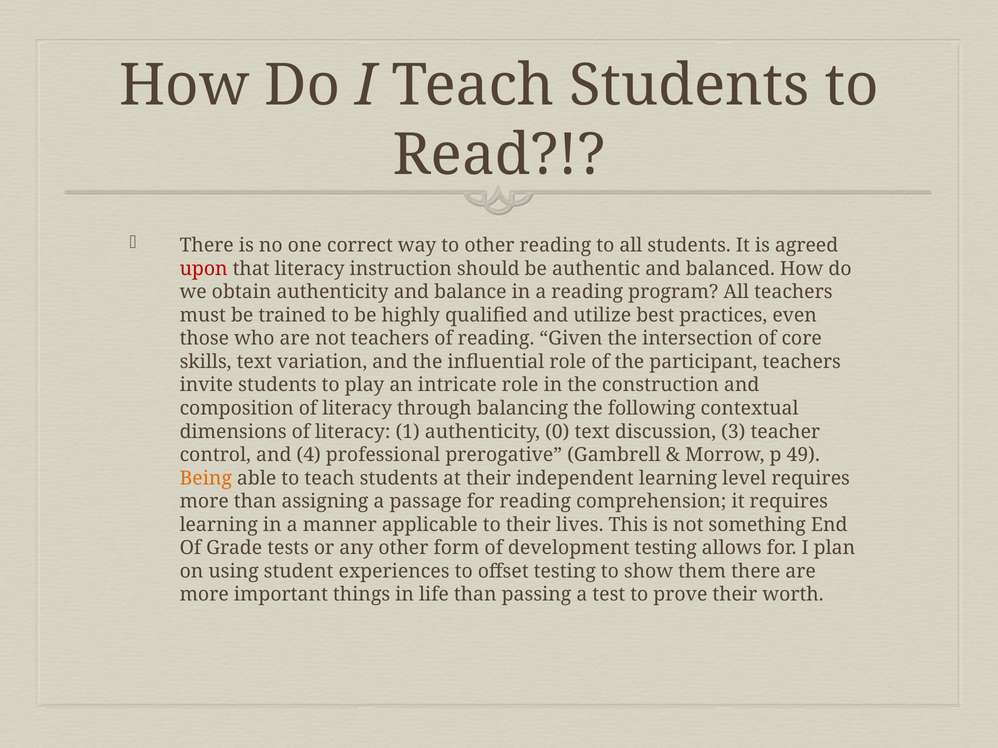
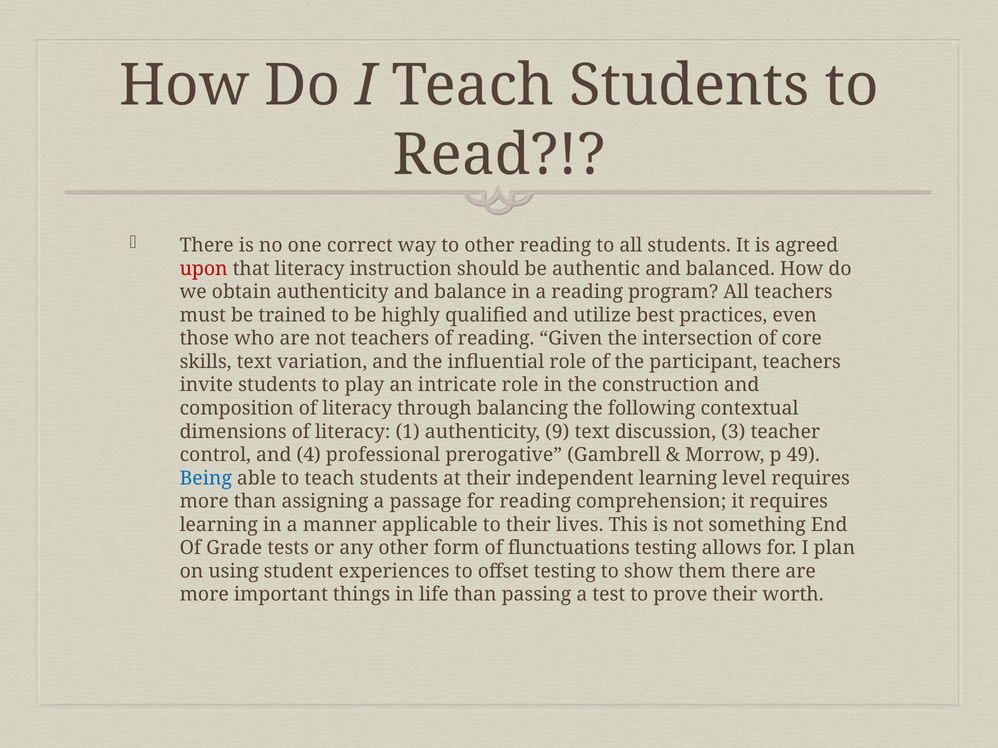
0: 0 -> 9 (557, 432)
Being colour: orange -> blue (206, 478)
development: development -> flunctuations (569, 548)
